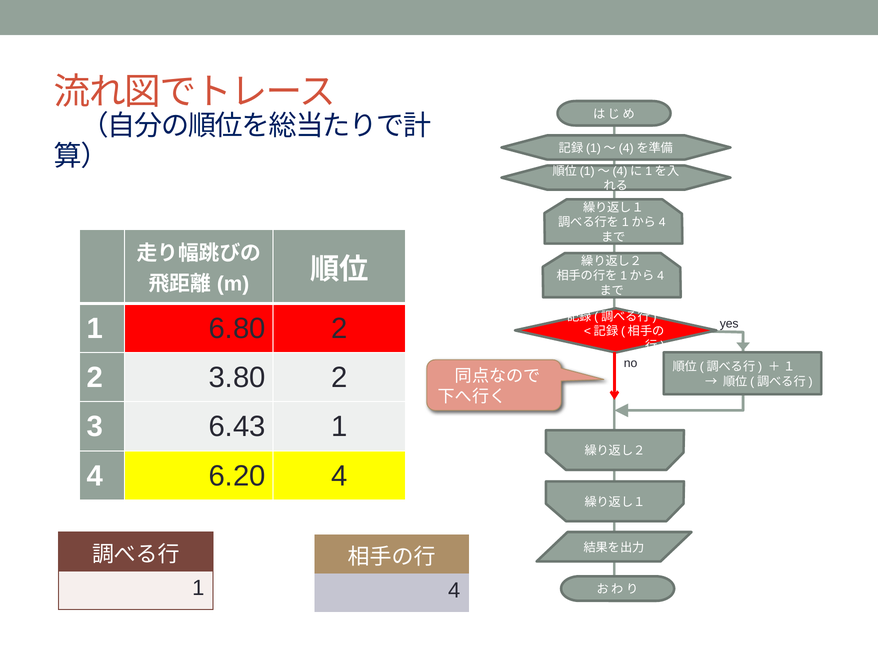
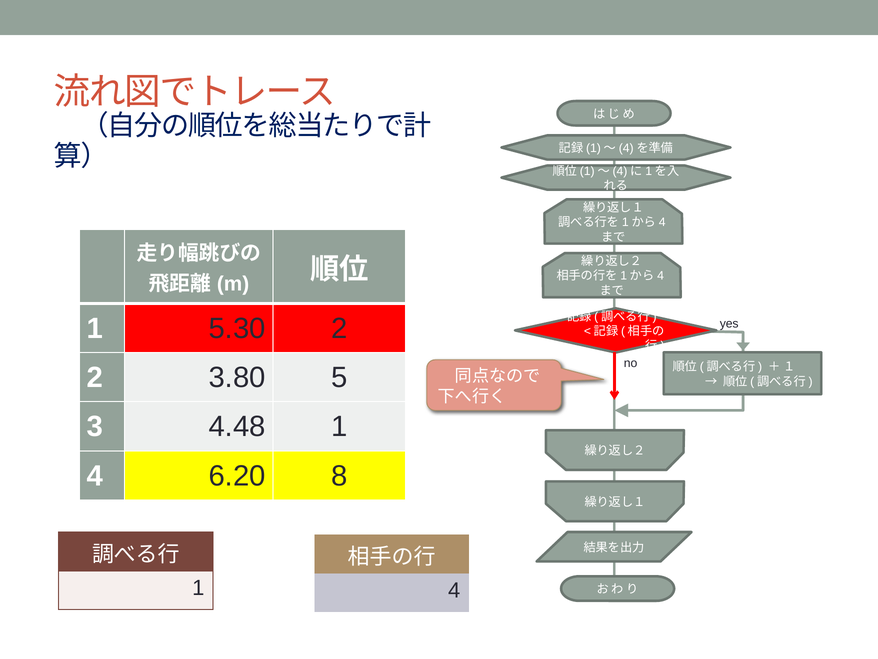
6.80: 6.80 -> 5.30 (237, 328)
3.80 2: 2 -> 5 (339, 377)
6.43: 6.43 -> 4.48 (237, 426)
6.20 4: 4 -> 8 (339, 476)
